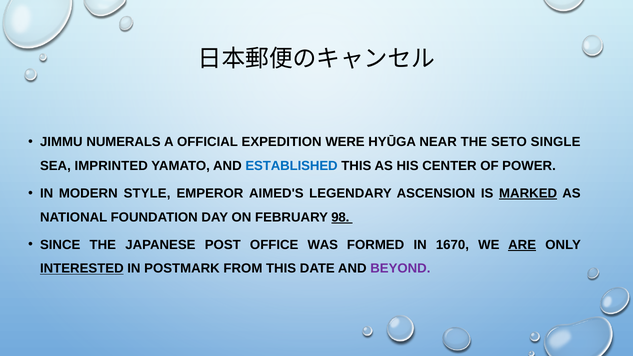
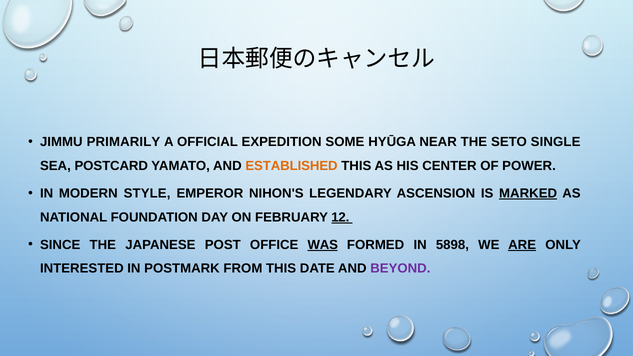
NUMERALS: NUMERALS -> PRIMARILY (123, 142)
WERE: WERE -> SOME (345, 142)
IMPRINTED: IMPRINTED -> POSTCARD (111, 166)
ESTABLISHED colour: blue -> orange (292, 166)
AIMED'S: AIMED'S -> NIHON'S (276, 193)
98: 98 -> 12 (340, 217)
WAS underline: none -> present (323, 245)
1670: 1670 -> 5898 (452, 245)
INTERESTED underline: present -> none (82, 269)
